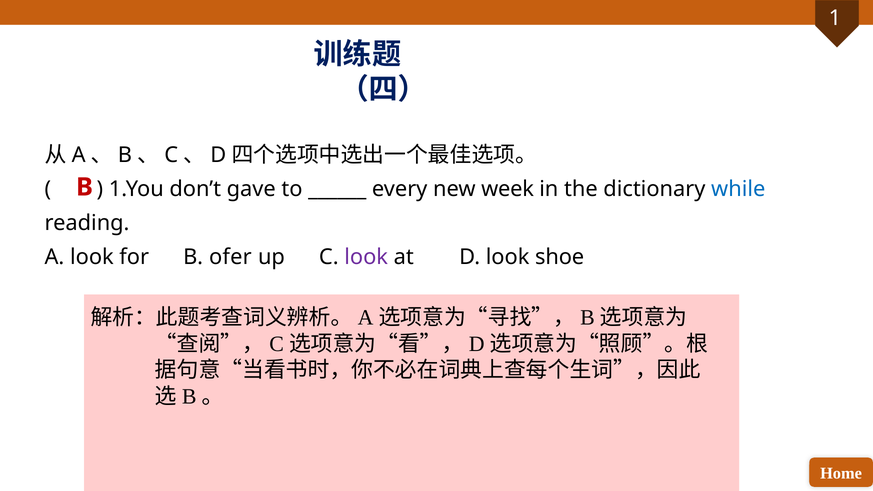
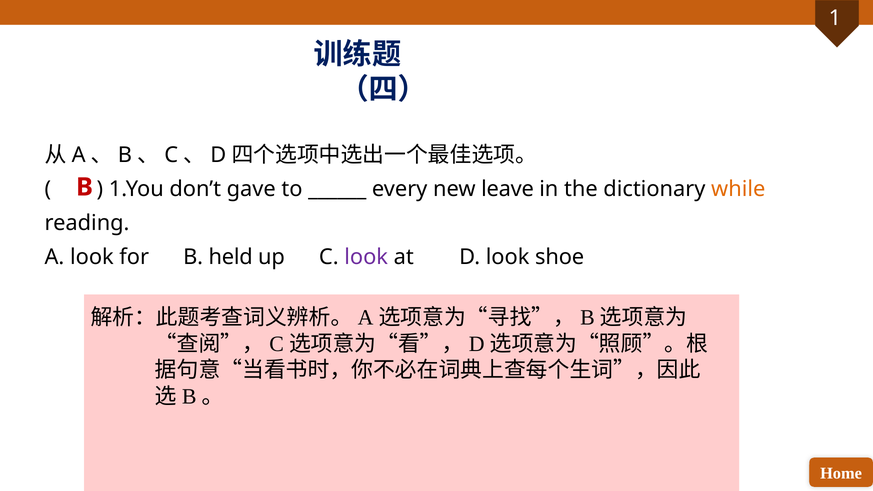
week: week -> leave (508, 189)
while colour: blue -> orange (738, 189)
ofer: ofer -> held (231, 257)
